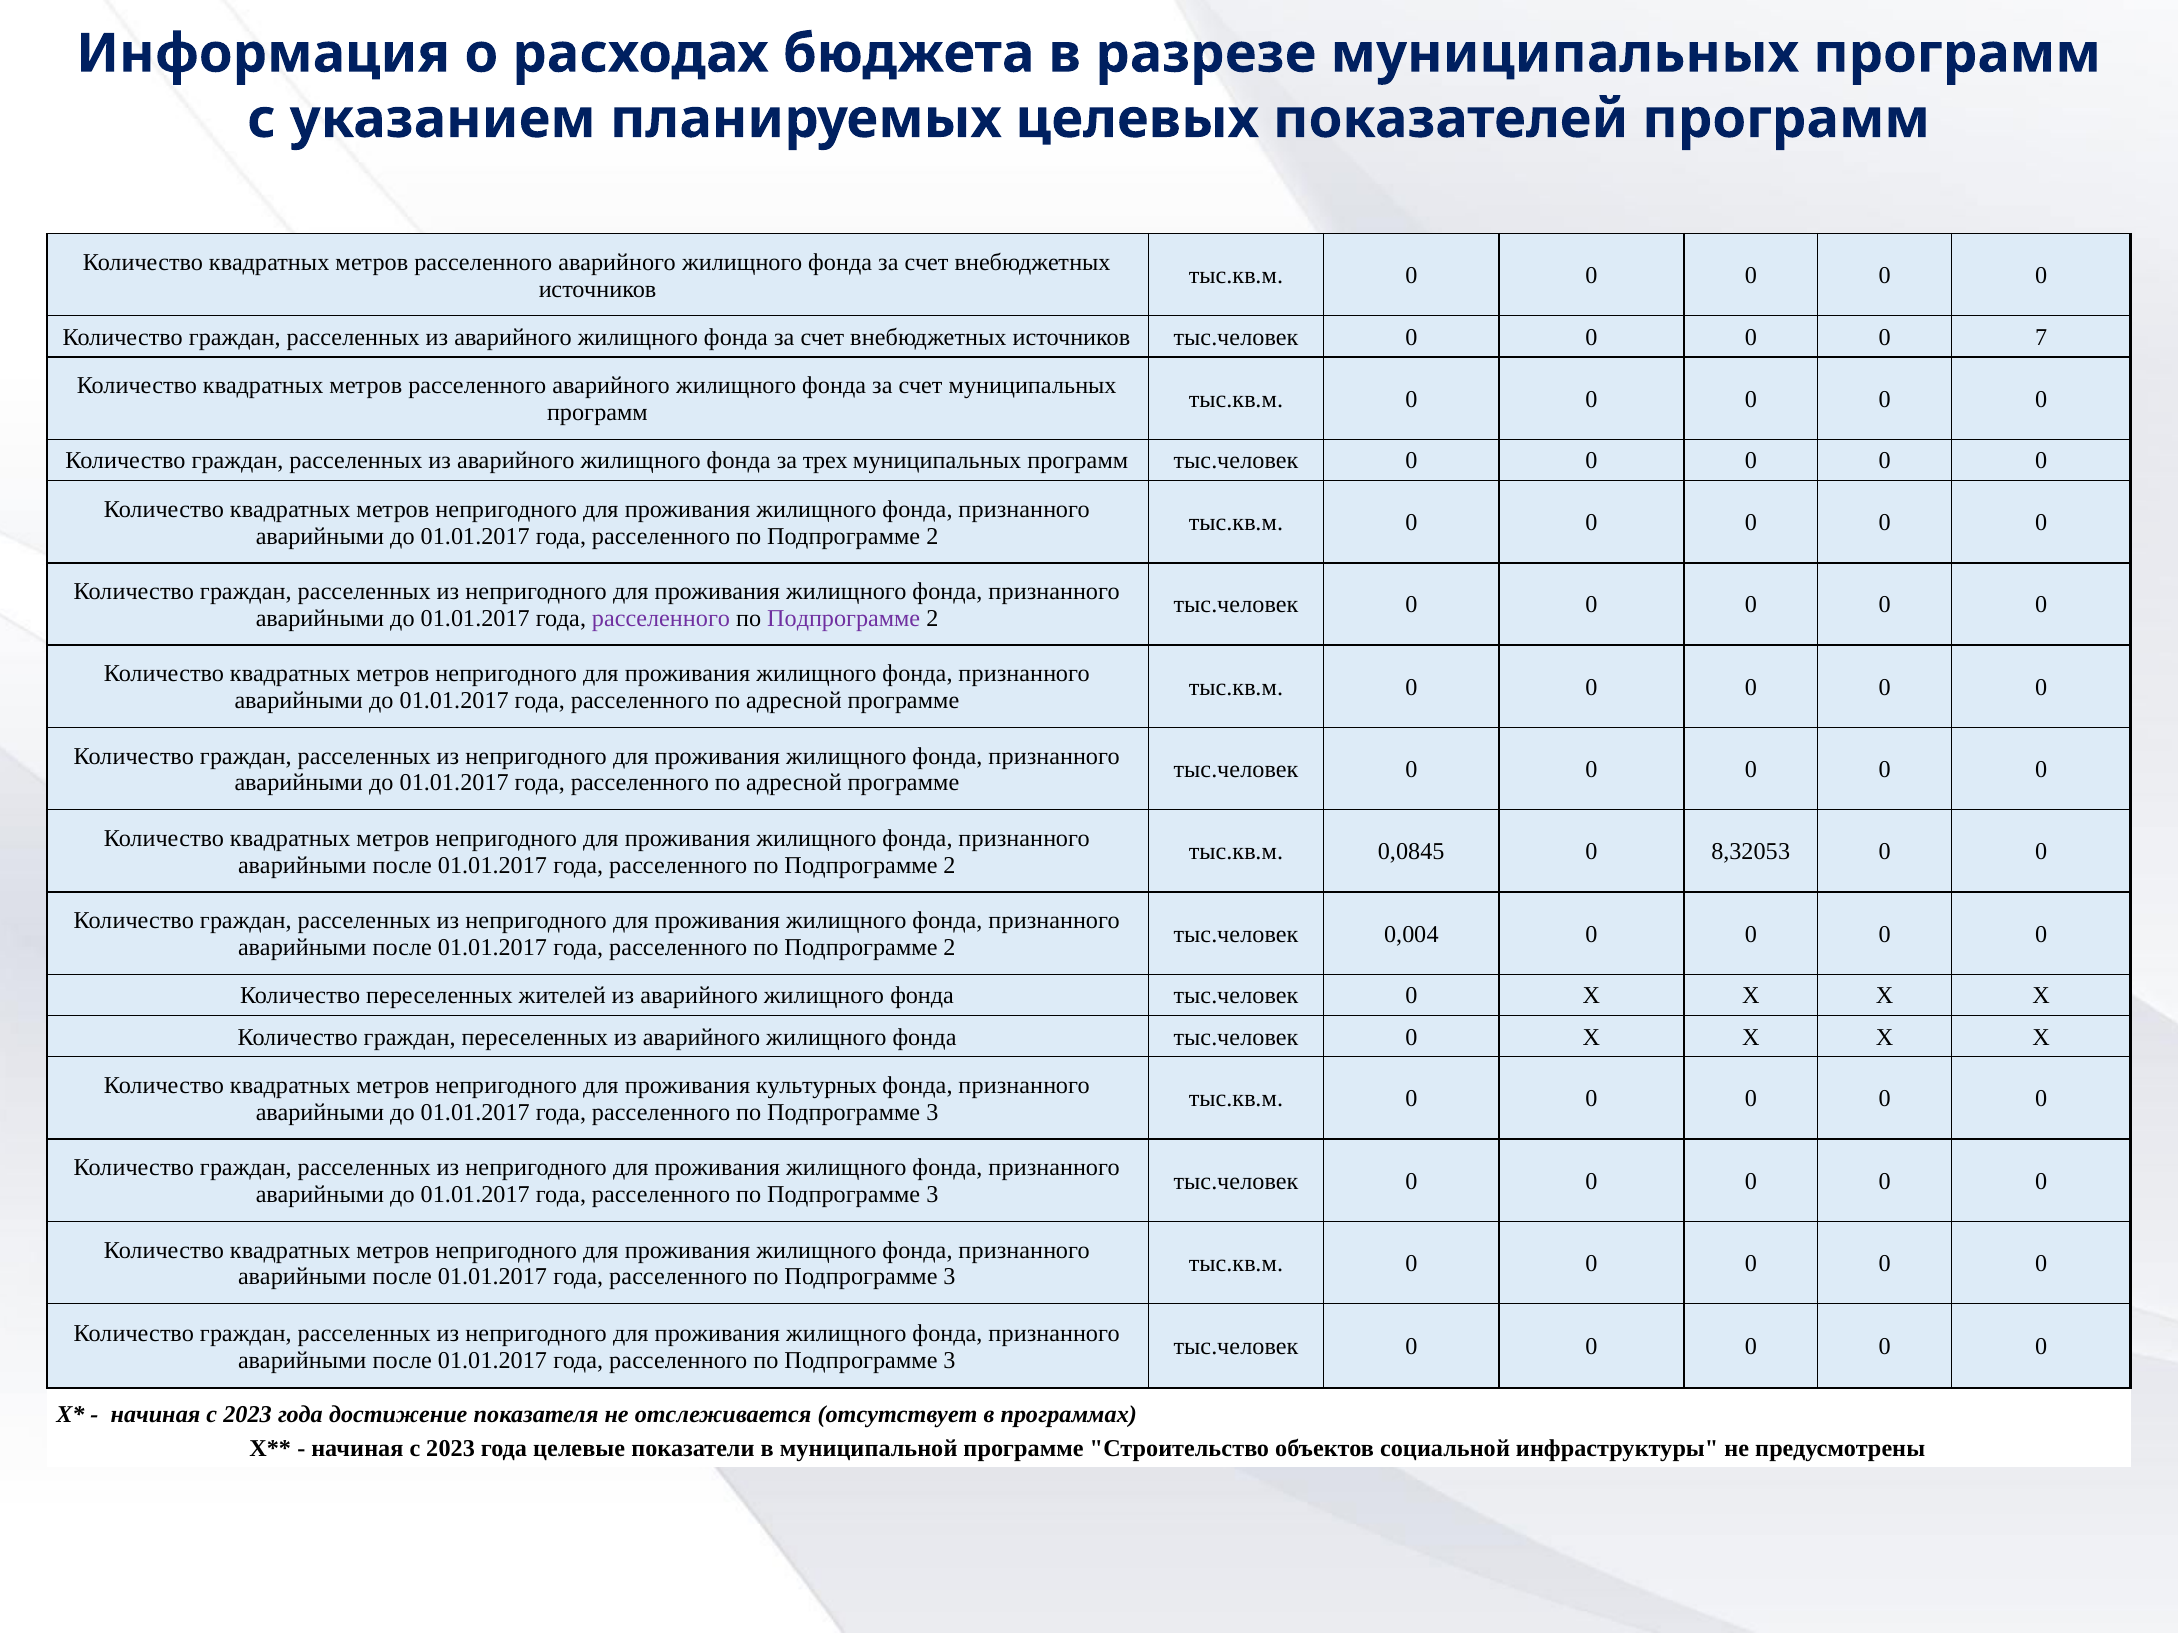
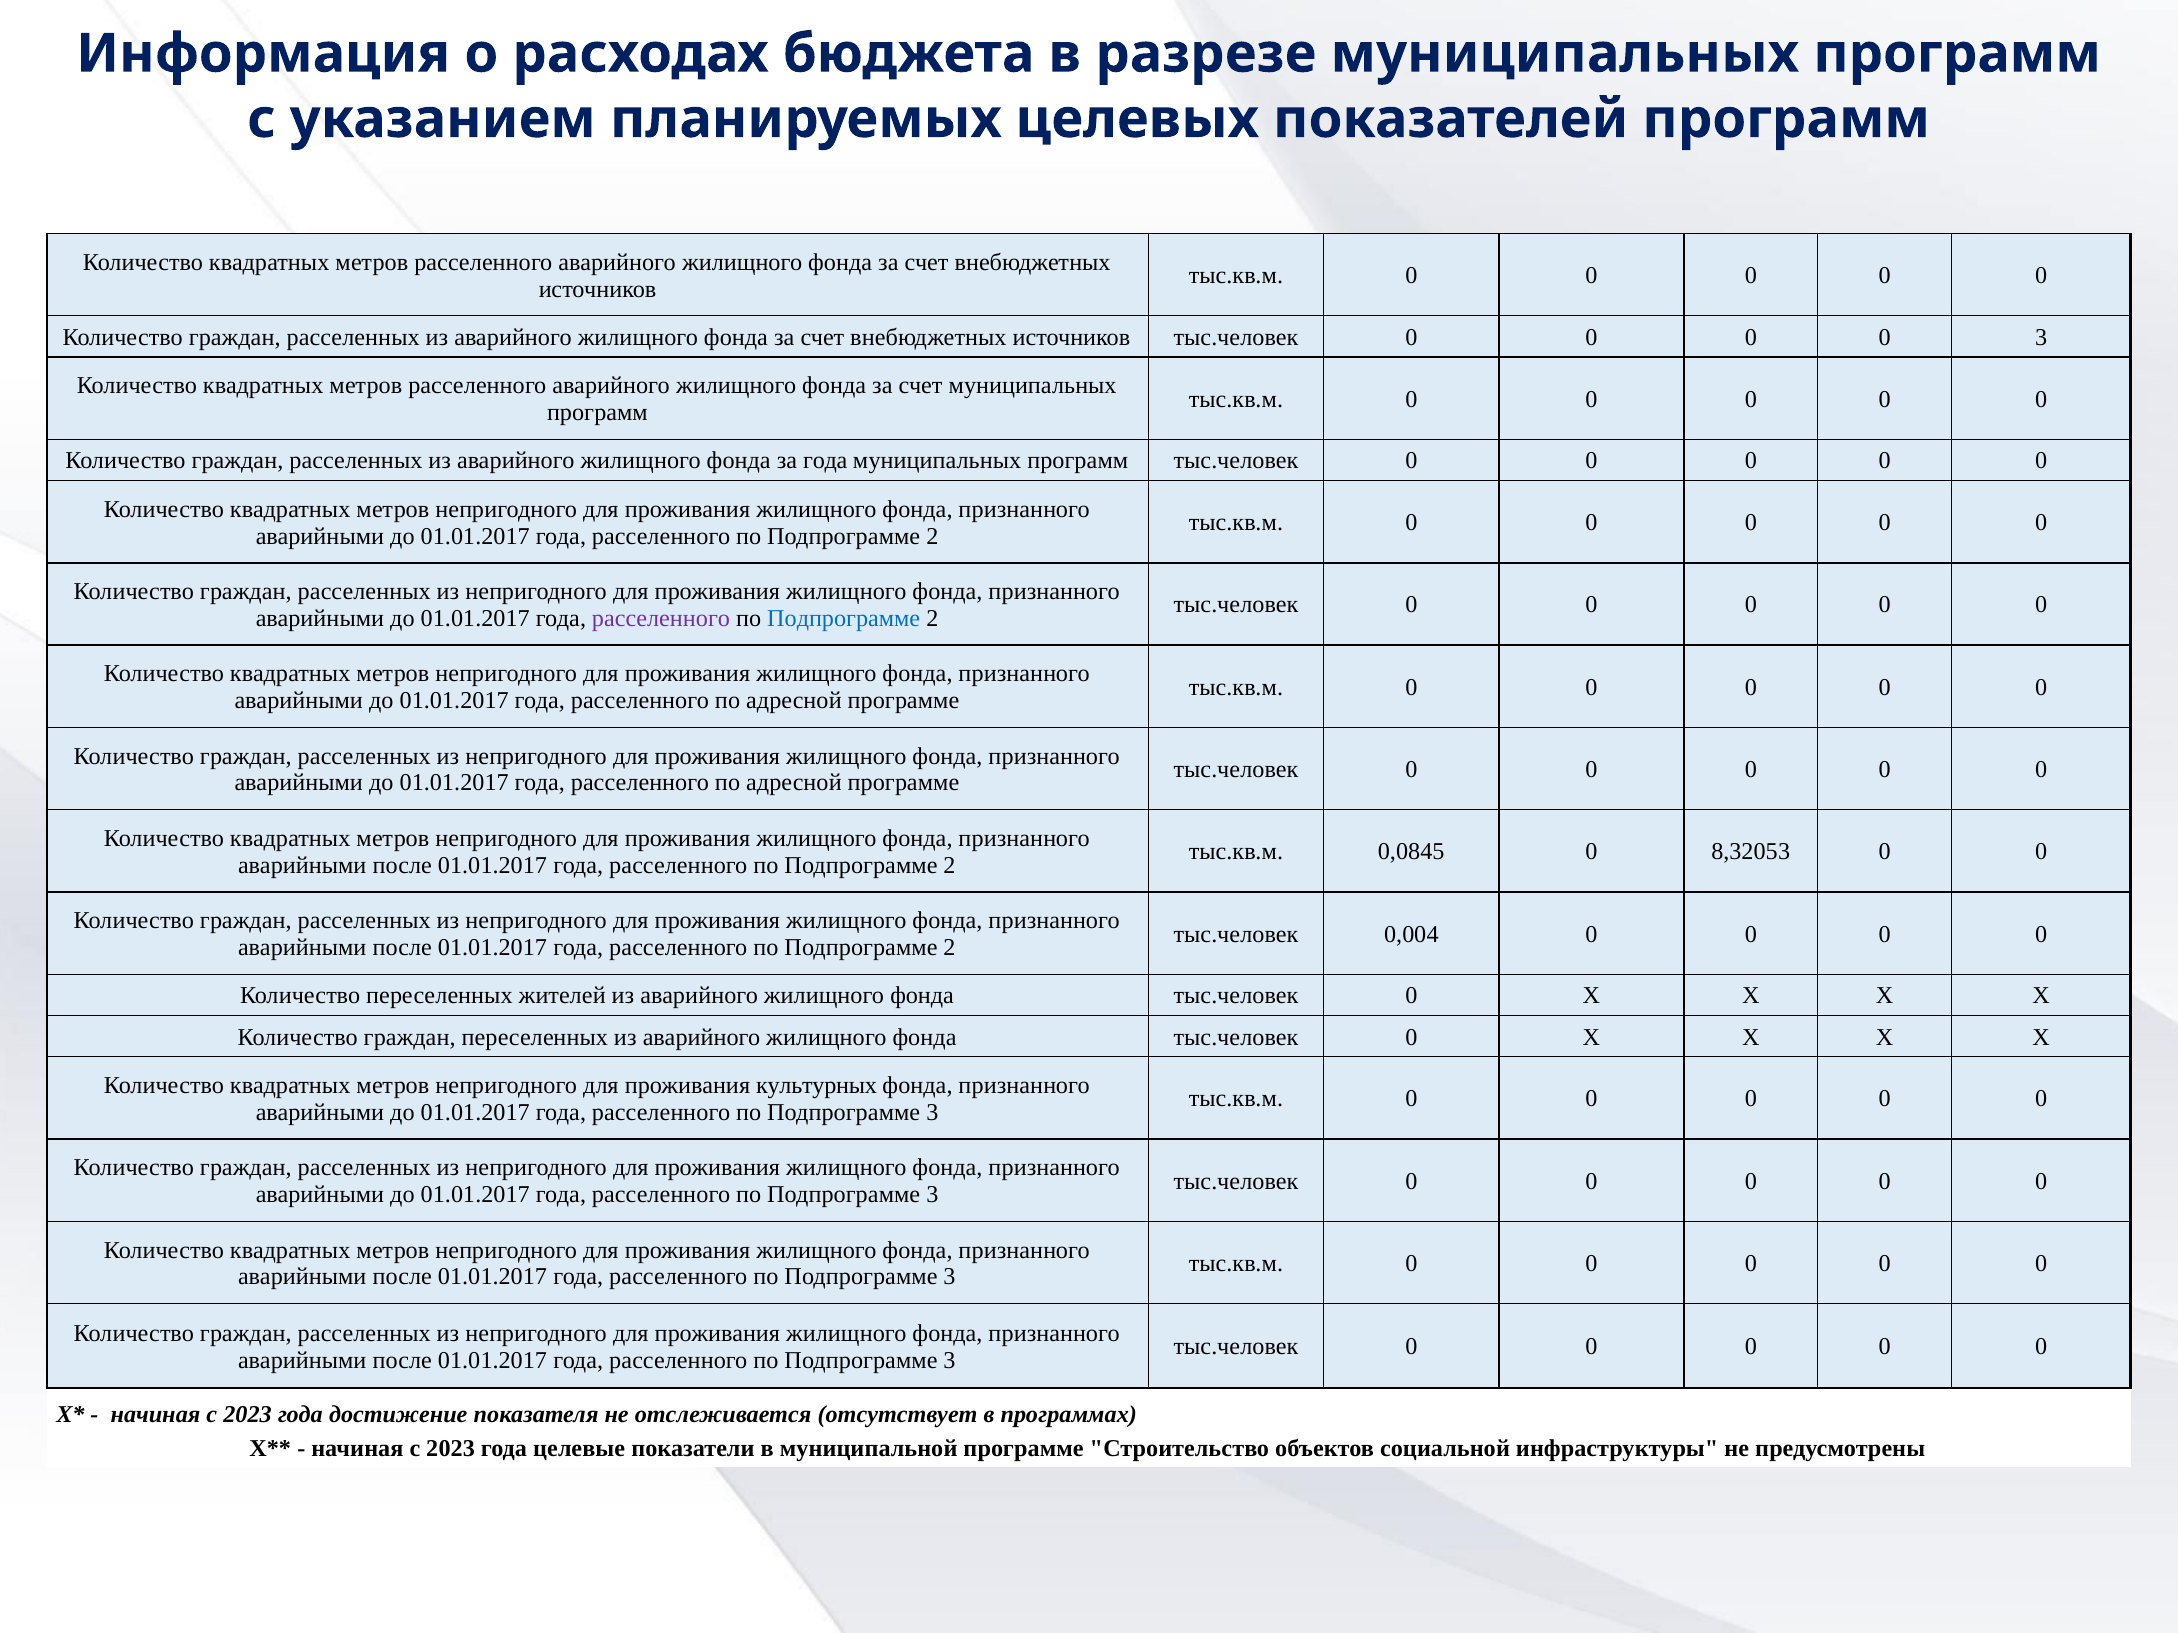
0 7: 7 -> 3 (2041, 337)
за трех: трех -> года (825, 461)
Подпрограмме colour: purple -> blue (844, 619)
